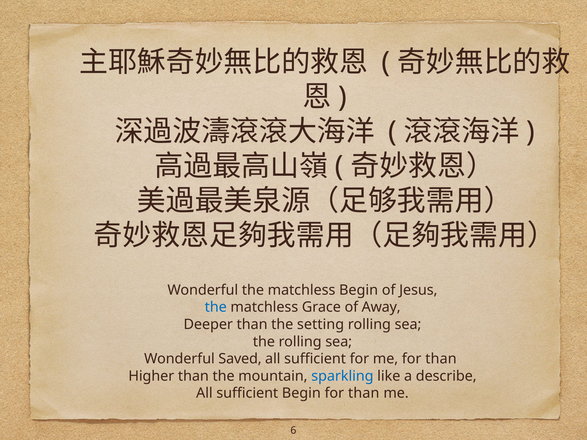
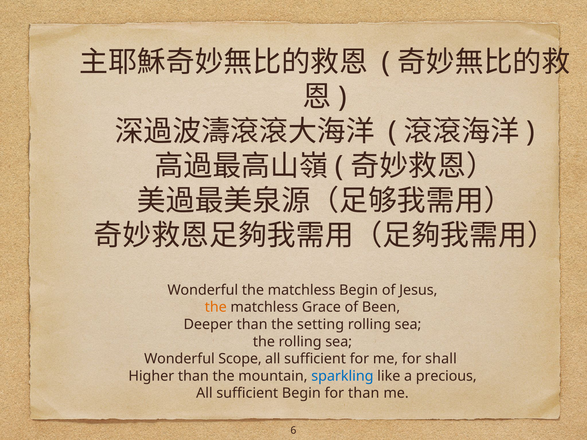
the colour: blue -> orange (216, 307)
Away: Away -> Been (381, 307)
Saved: Saved -> Scope (240, 359)
me for than: than -> shall (441, 359)
describe: describe -> precious (446, 376)
